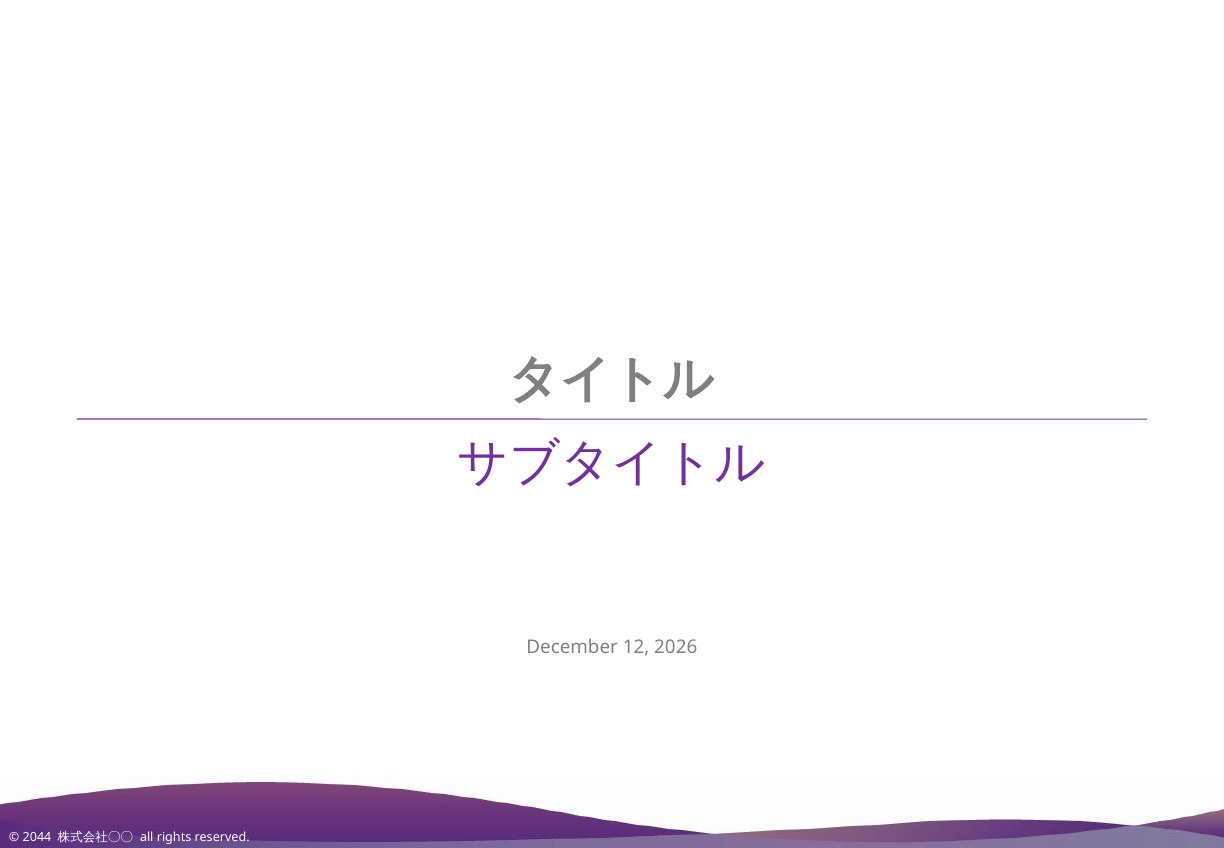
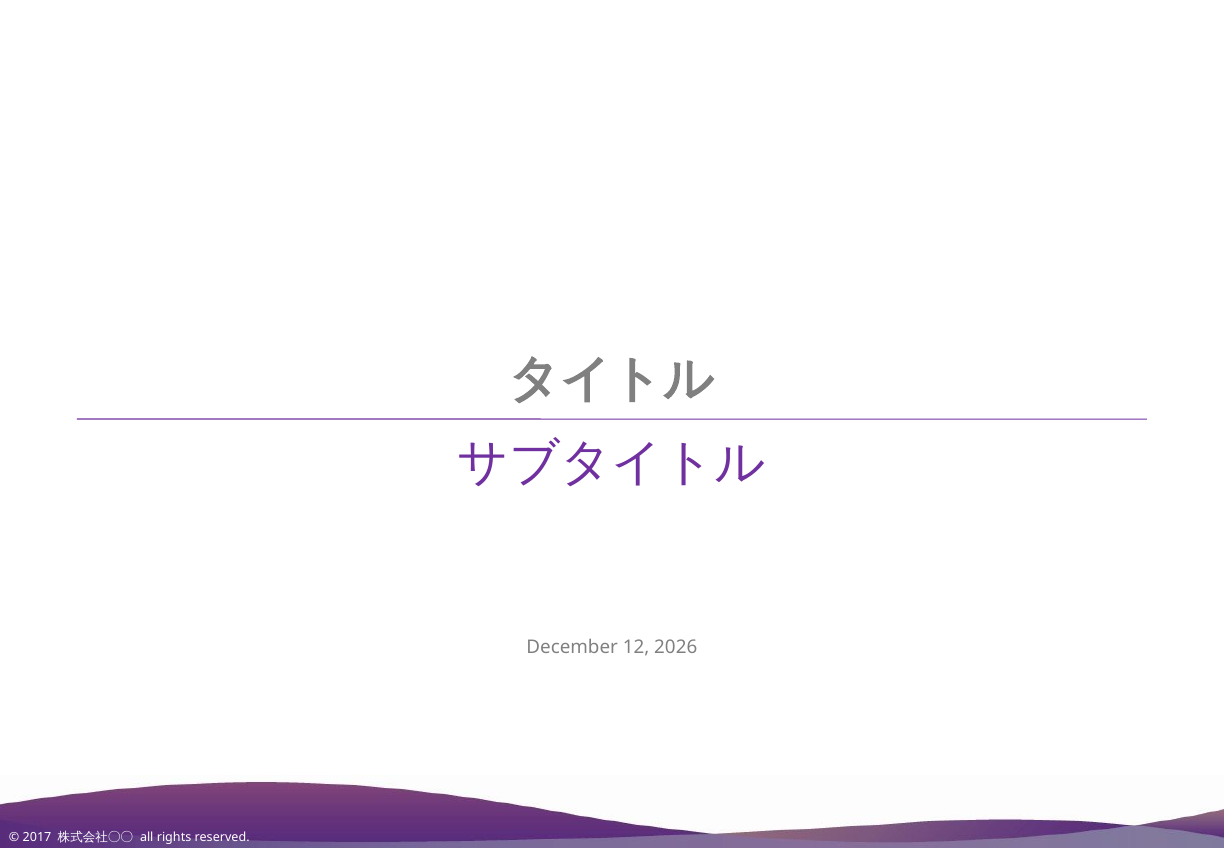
2044: 2044 -> 2017 (37, 837)
